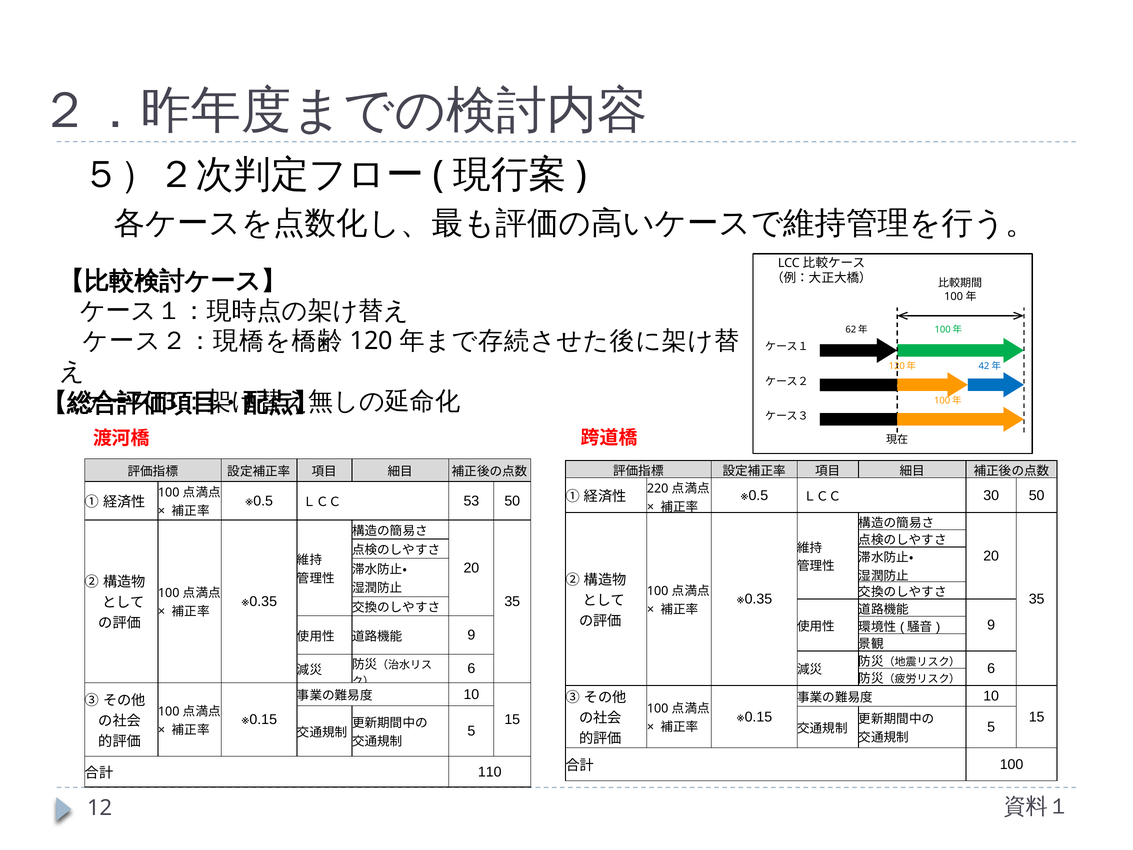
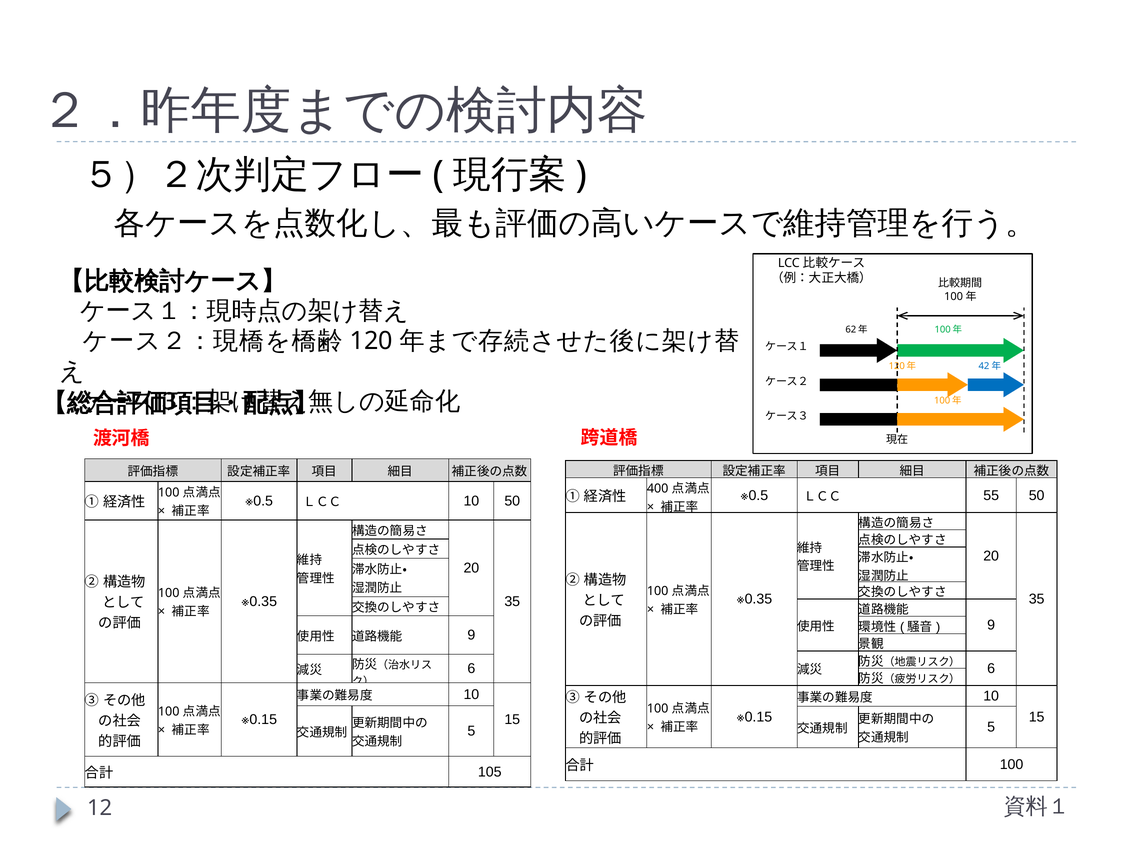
30: 30 -> 55 (991, 495)
220: 220 -> 400 (658, 488)
ＬＣＣ 53: 53 -> 10 (471, 501)
110: 110 -> 105 (490, 772)
